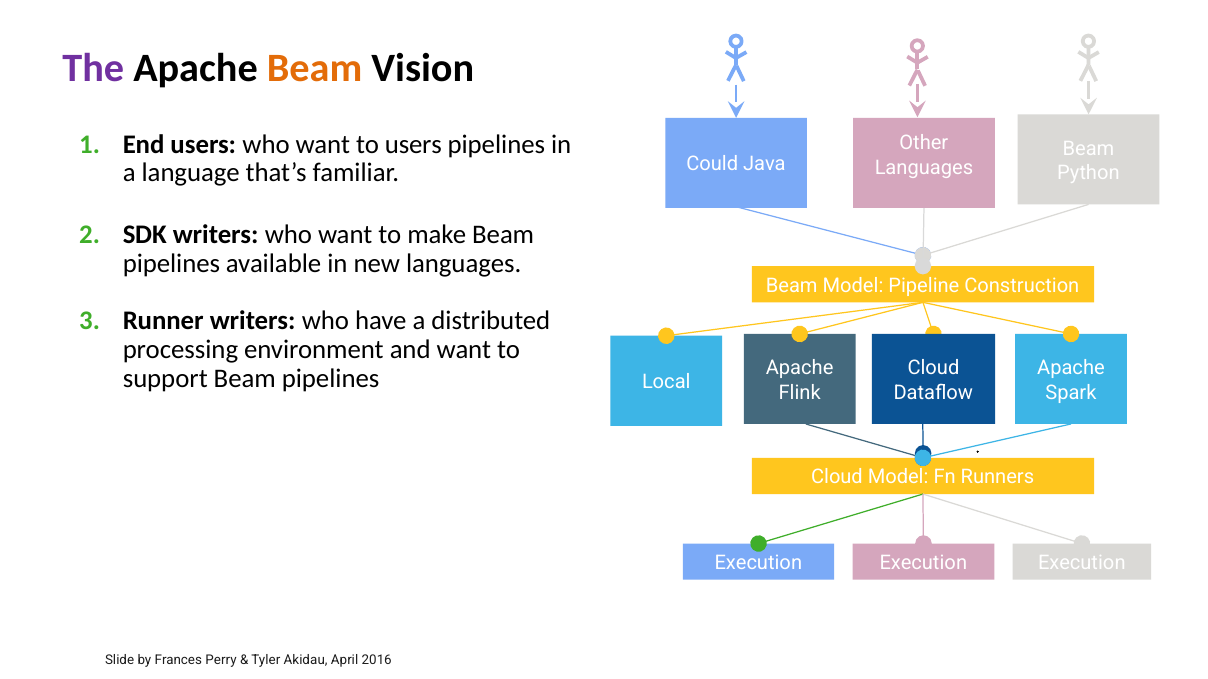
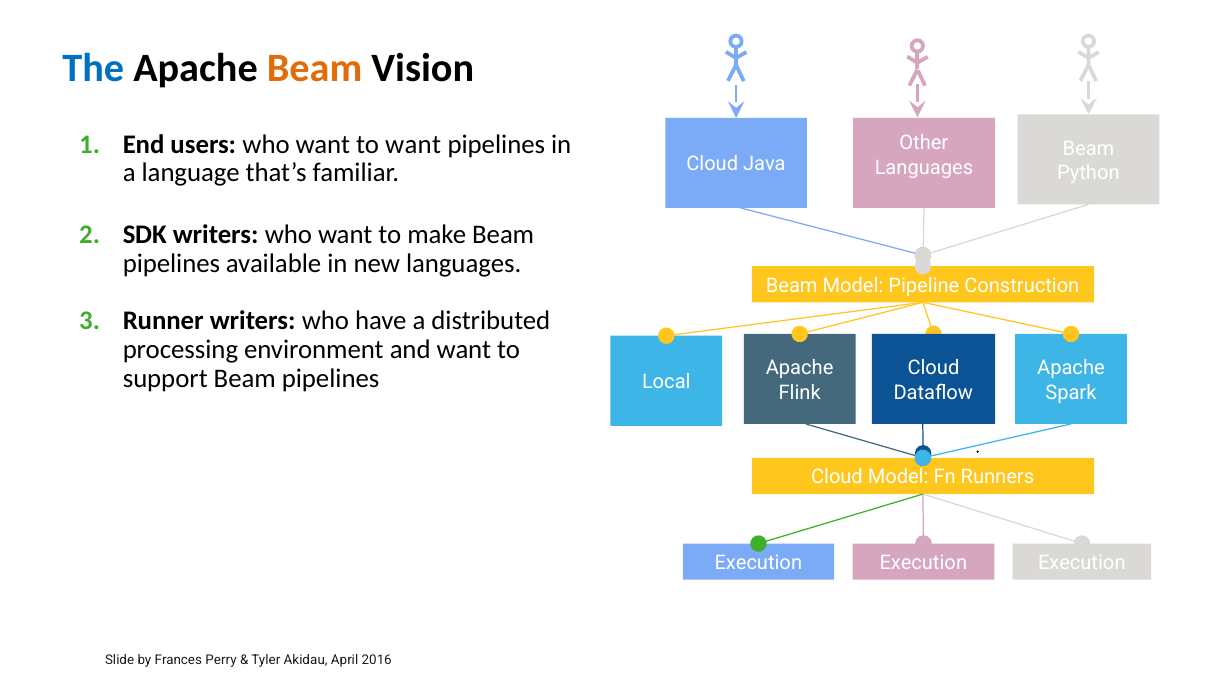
The colour: purple -> blue (93, 68)
to users: users -> want (413, 144)
Could: Could -> Cloud (712, 164)
